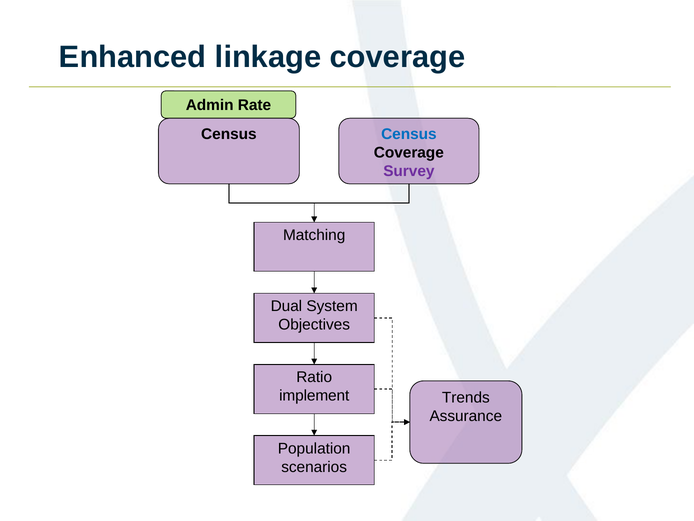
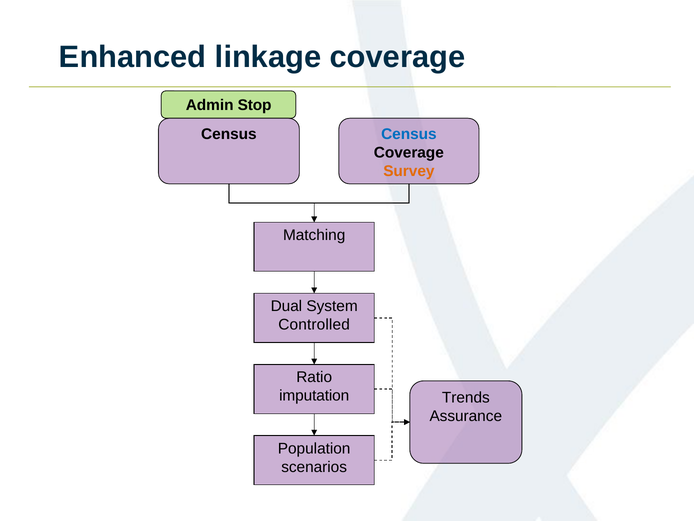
Rate: Rate -> Stop (255, 105)
Survey colour: purple -> orange (409, 171)
Objectives: Objectives -> Controlled (314, 324)
implement: implement -> imputation (314, 395)
